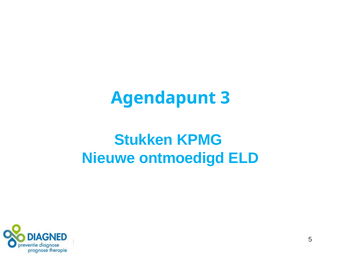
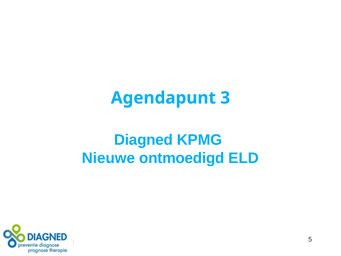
Stukken: Stukken -> Diagned (144, 140)
